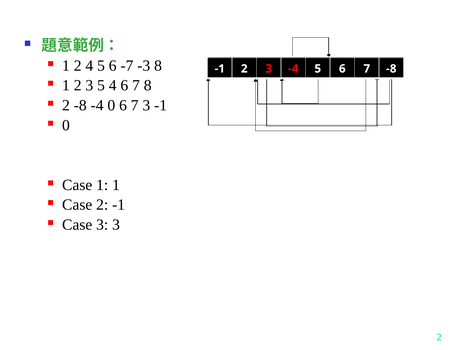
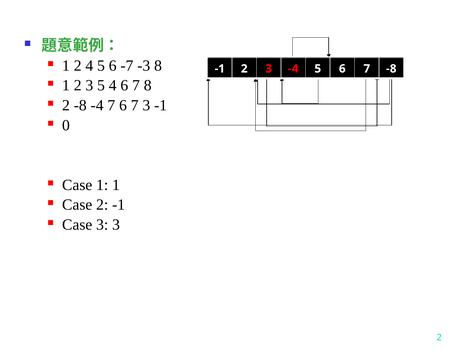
-4 0: 0 -> 7 (111, 105)
